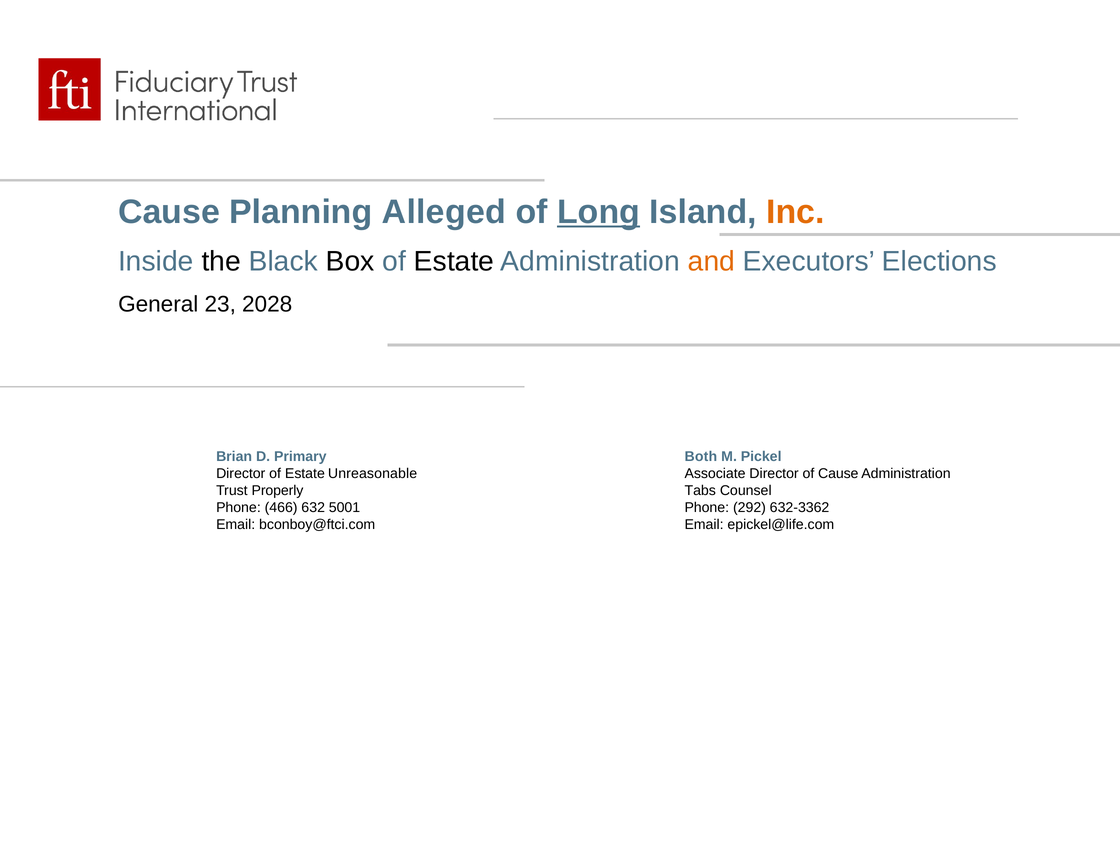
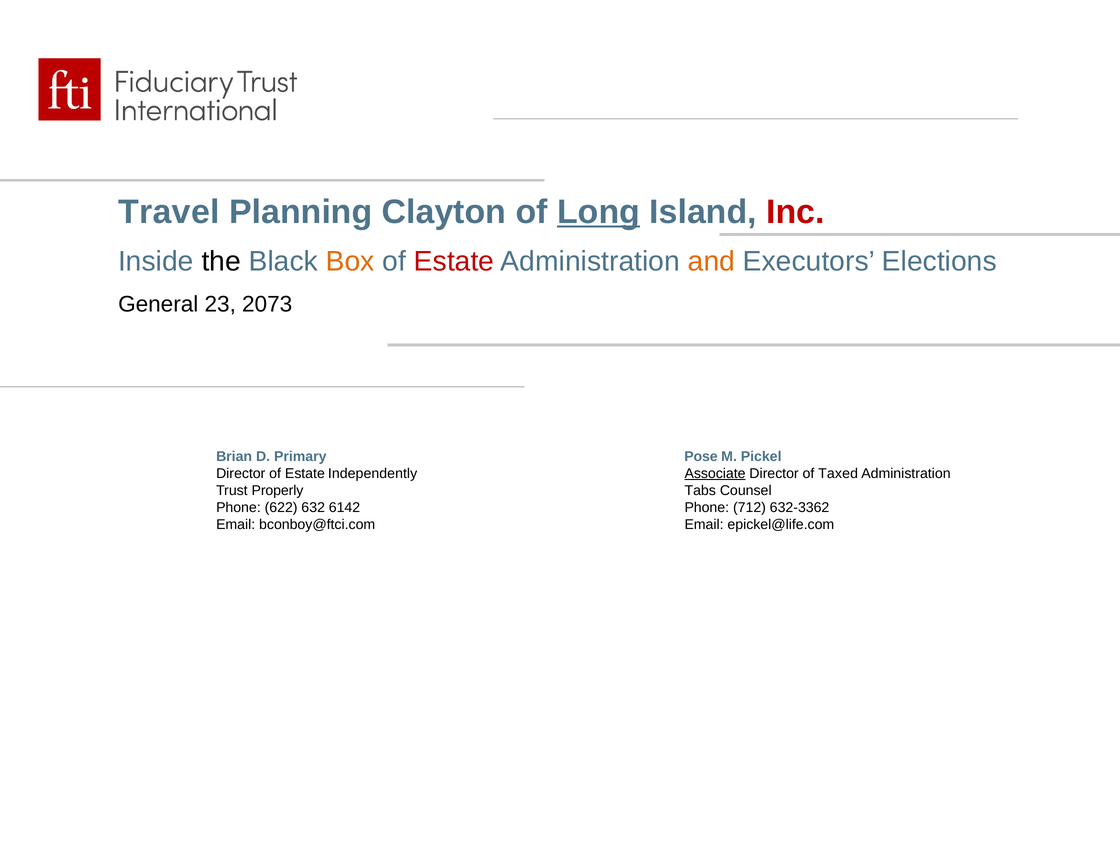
Cause: Cause -> Travel (169, 212)
Alleged: Alleged -> Clayton (444, 212)
Inc colour: orange -> red (795, 212)
Box colour: black -> orange (350, 262)
Estate colour: black -> red (454, 262)
2028: 2028 -> 2073 (267, 305)
Both: Both -> Pose (701, 457)
Associate underline: none -> present (715, 474)
of Cause: Cause -> Taxed (838, 474)
Unreasonable: Unreasonable -> Independently (373, 474)
292: 292 -> 712 (749, 508)
466: 466 -> 622 (281, 508)
5001: 5001 -> 6142 (345, 508)
